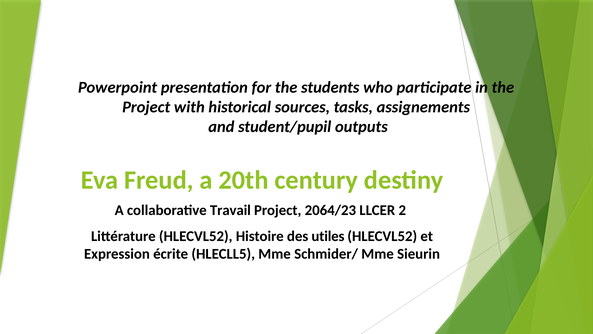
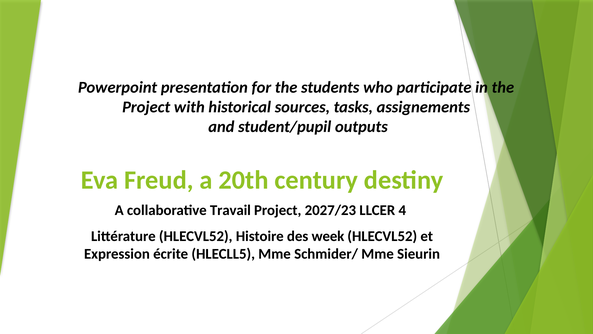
2064/23: 2064/23 -> 2027/23 (330, 210)
2: 2 -> 4 (402, 210)
utiles: utiles -> week (328, 236)
